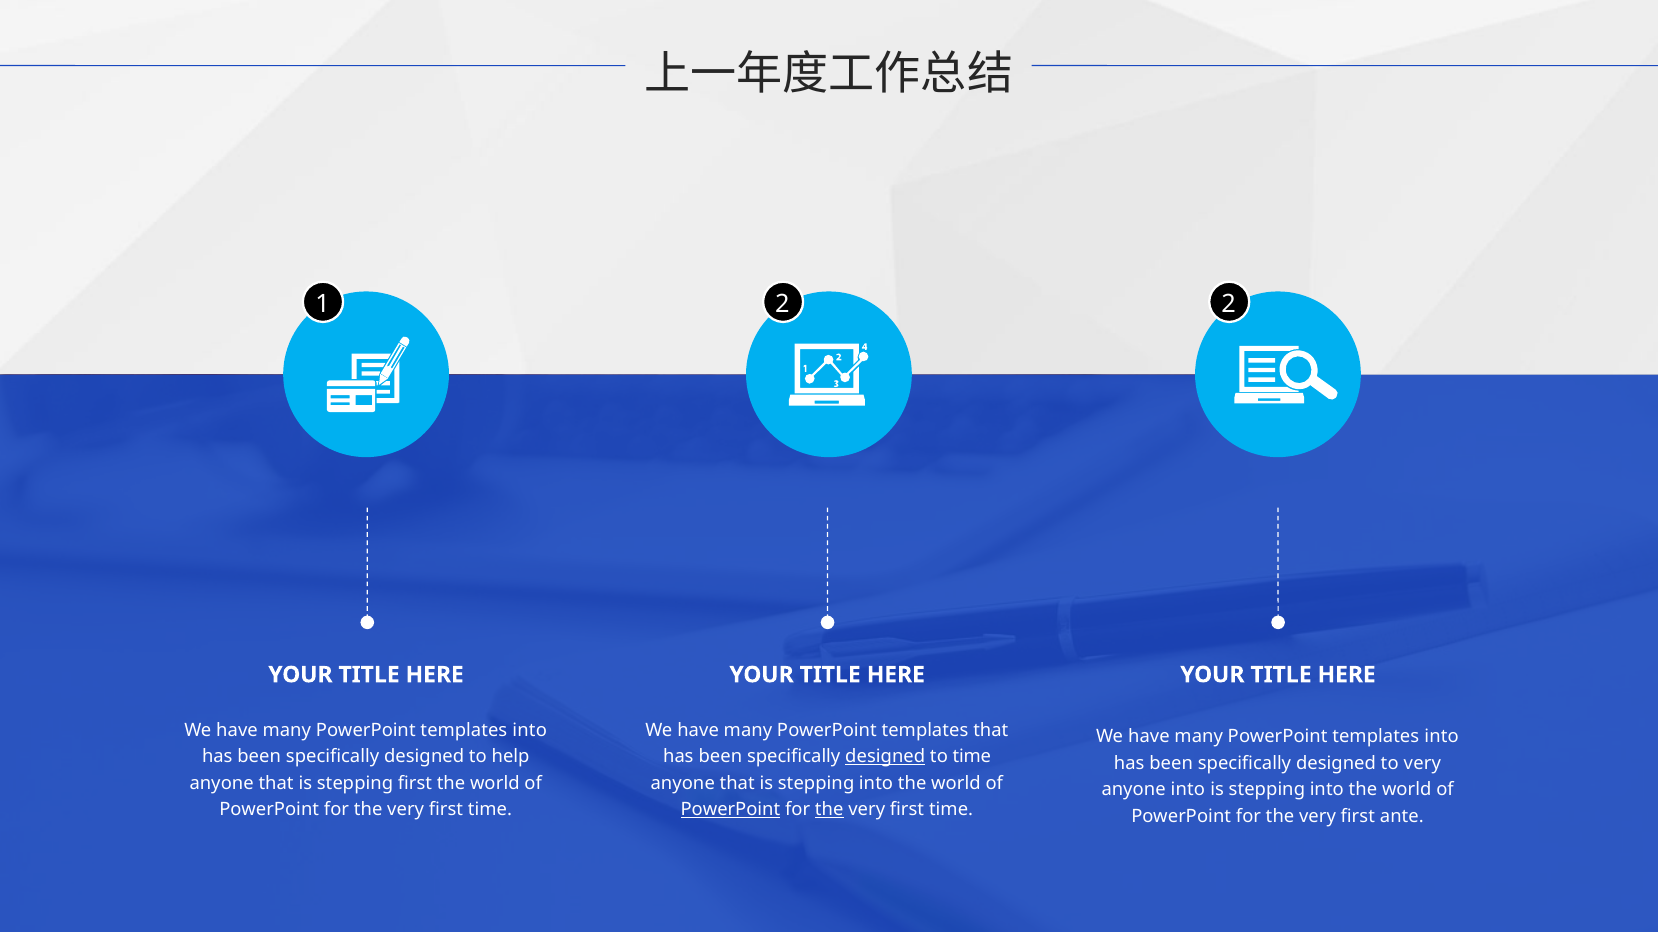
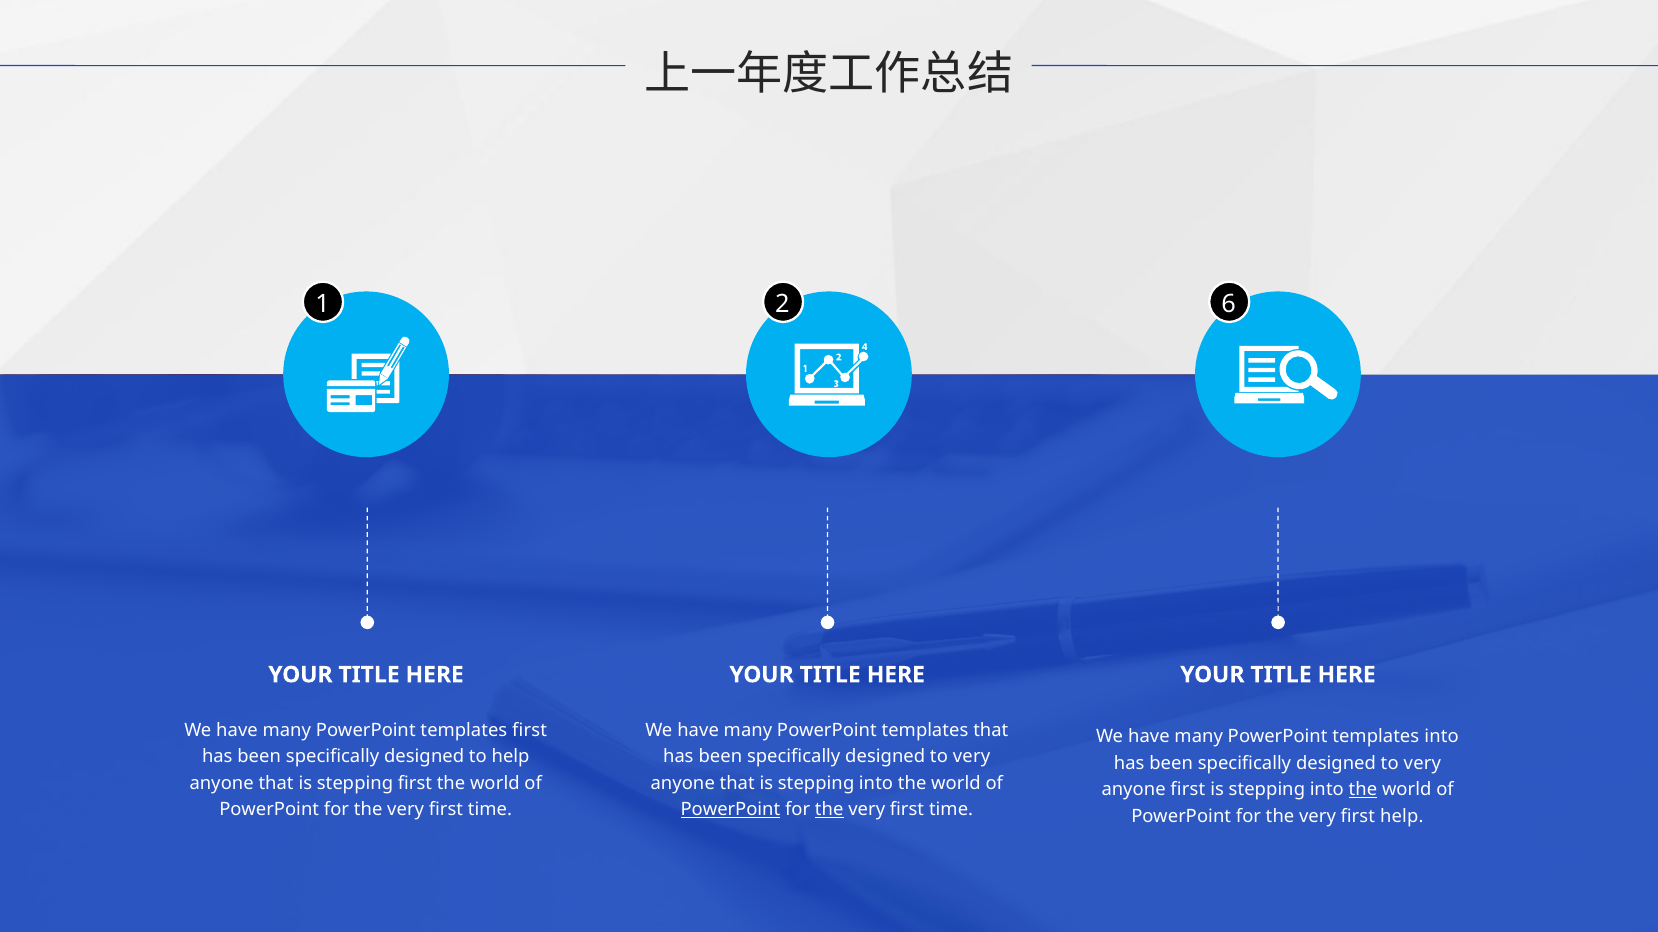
2 2: 2 -> 6 (1229, 304)
into: into -> first (530, 730)
designed underline: present -> none (885, 757)
time: time -> very (972, 757)
anyone into: into -> first (1188, 790)
the underline: none -> present (1363, 790)
first ante: ante -> help (1402, 816)
